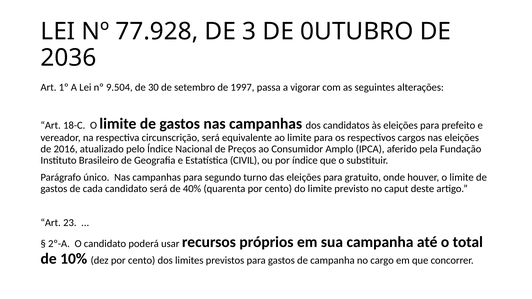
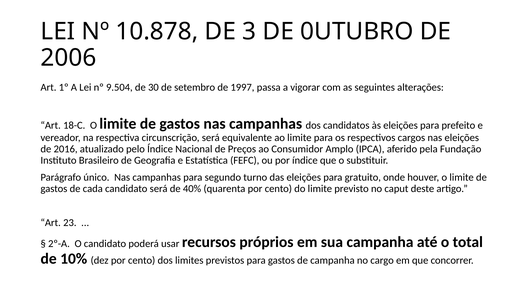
77.928: 77.928 -> 10.878 (157, 32)
2036: 2036 -> 2006 (68, 58)
CIVIL: CIVIL -> FEFC (245, 161)
